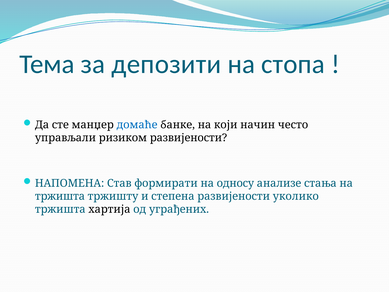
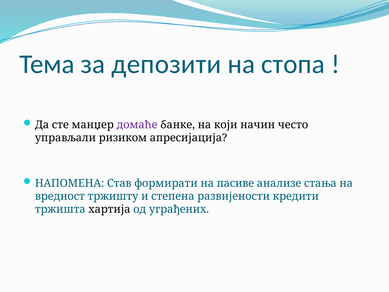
домаће colour: blue -> purple (137, 125)
ризиком развијености: развијености -> апресијација (188, 138)
односу: односу -> пасиве (235, 183)
тржишта: тржишта -> вредност (60, 196)
уколико: уколико -> кредити (296, 196)
